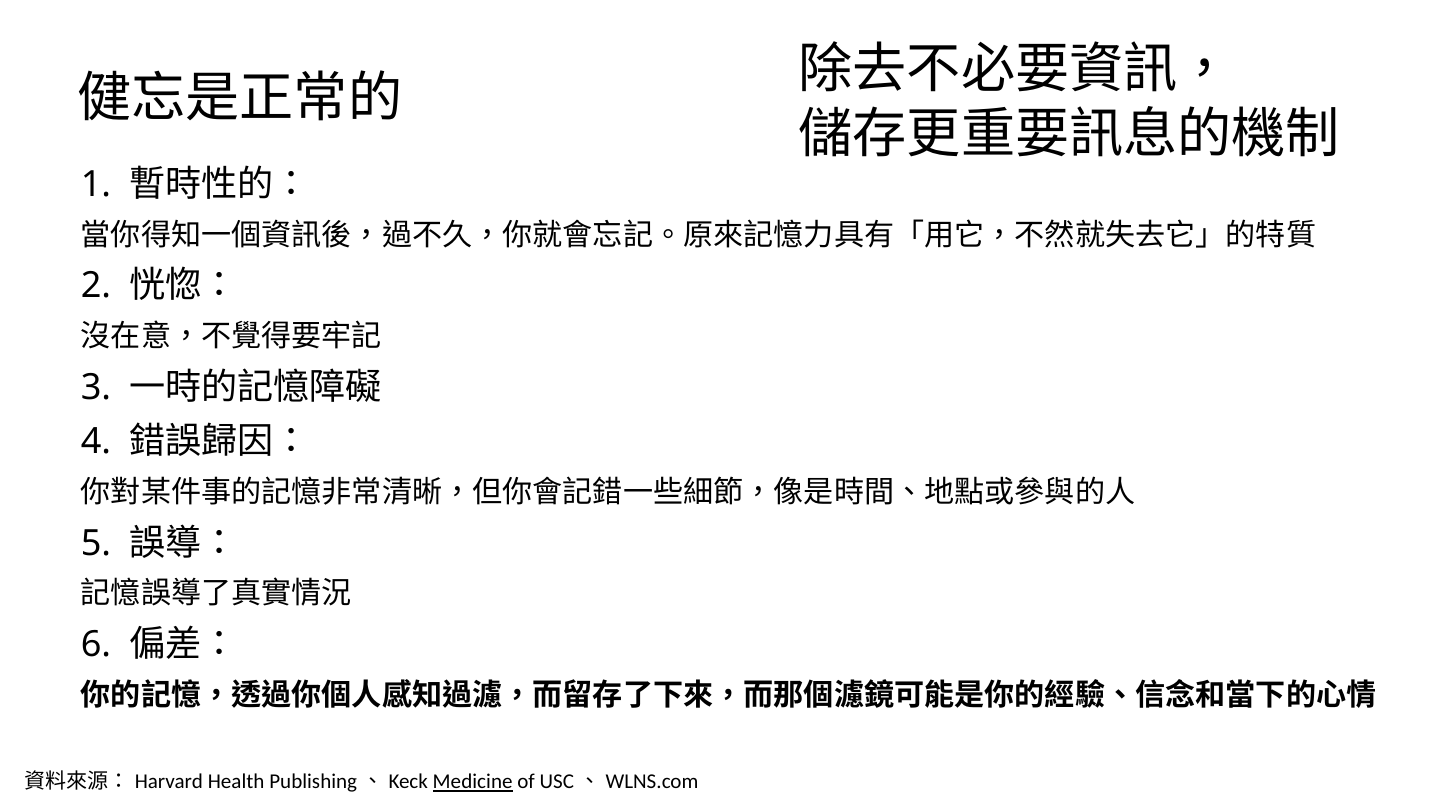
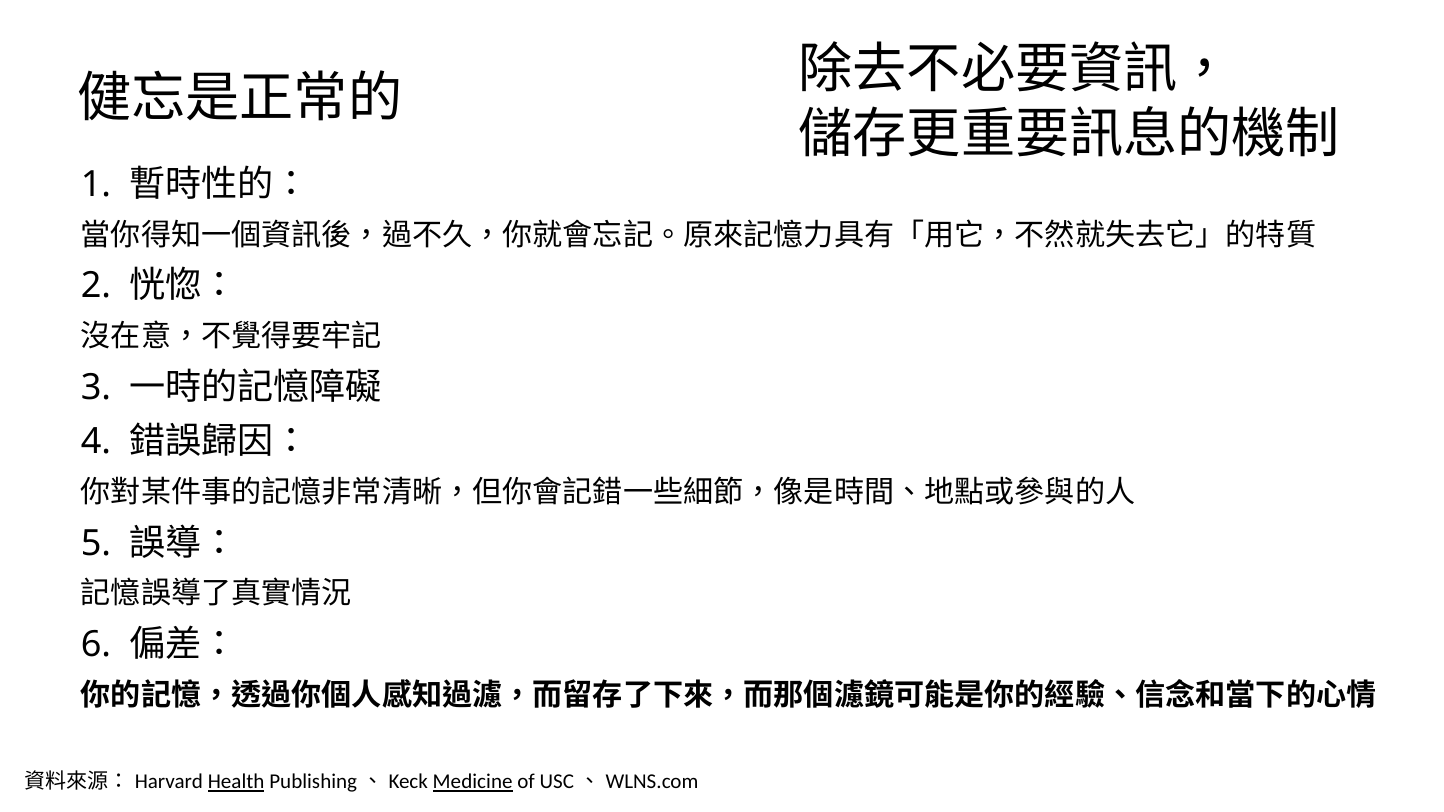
Health underline: none -> present (236, 782)
